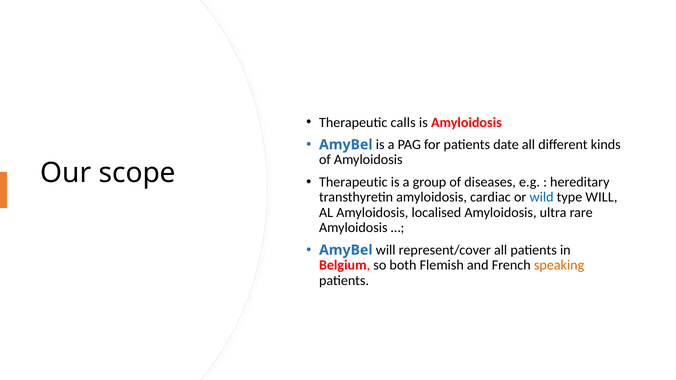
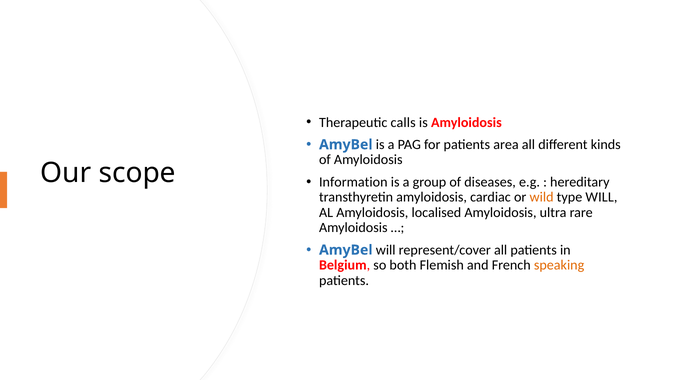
date: date -> area (506, 145)
Therapeutic: Therapeutic -> Information (353, 182)
wild colour: blue -> orange (542, 197)
